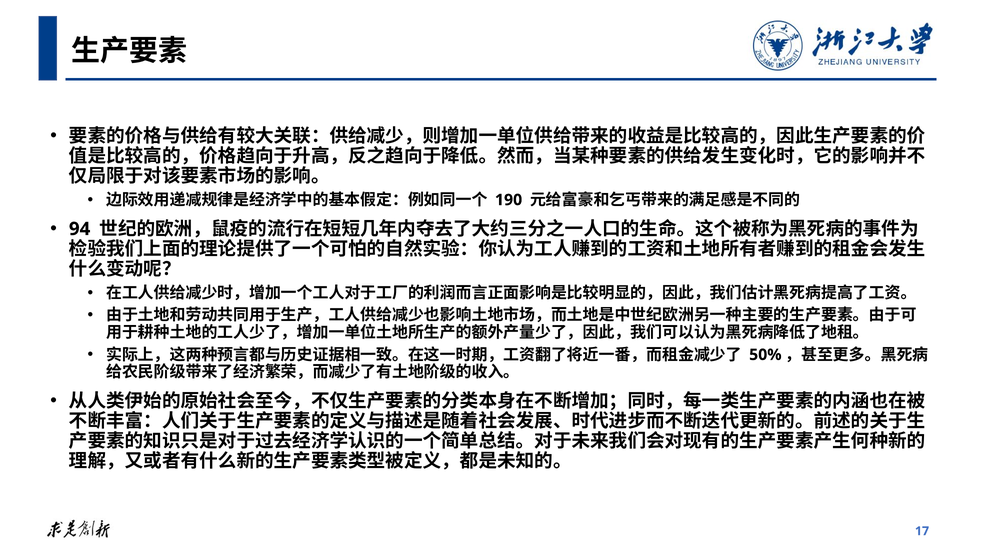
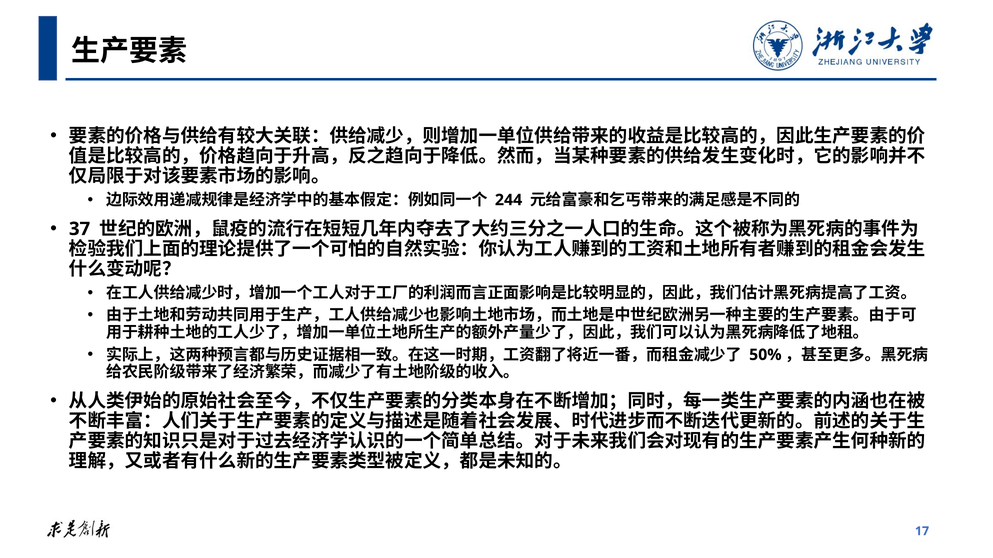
190: 190 -> 244 (509, 200)
94: 94 -> 37 (80, 229)
